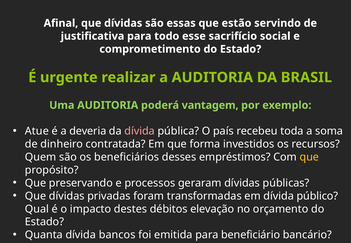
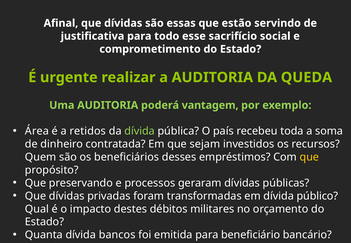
BRASIL: BRASIL -> QUEDA (306, 77)
Atue: Atue -> Área (37, 131)
deveria: deveria -> retidos (88, 131)
dívida colour: pink -> light green (140, 131)
forma: forma -> sejam (205, 144)
elevação: elevação -> militares (212, 209)
